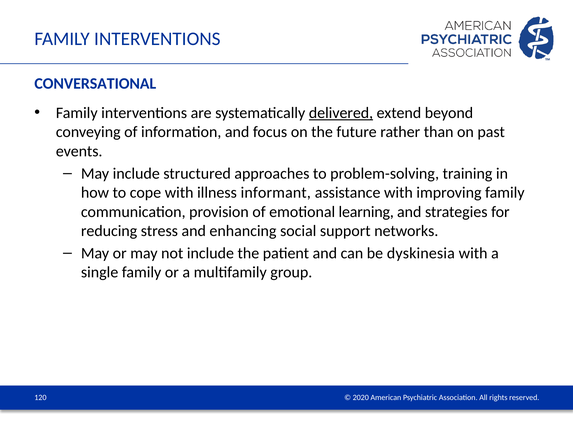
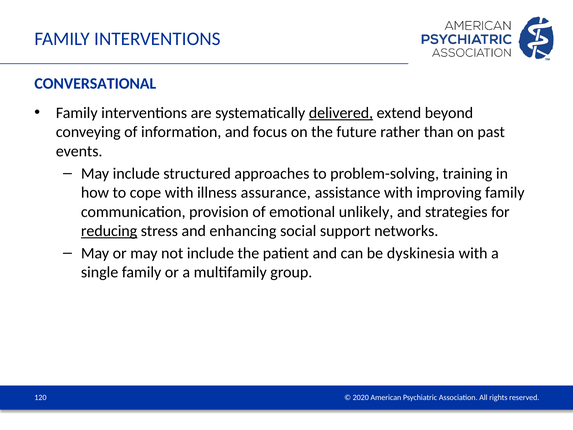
informant: informant -> assurance (276, 193)
learning: learning -> unlikely (366, 212)
reducing underline: none -> present (109, 231)
